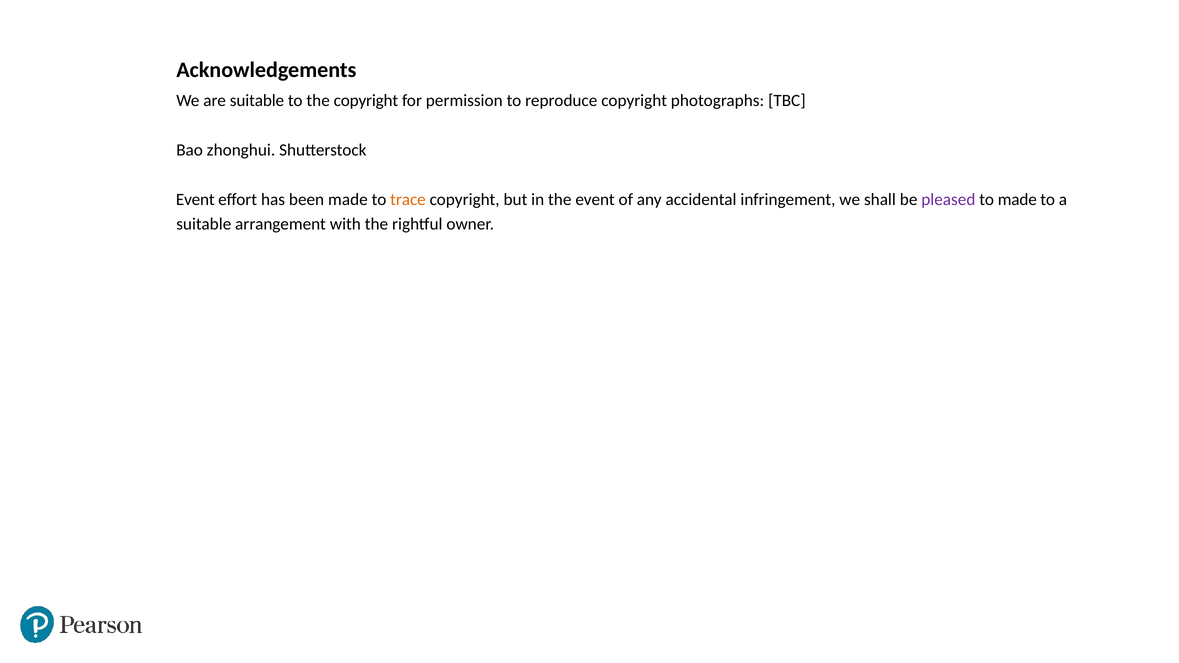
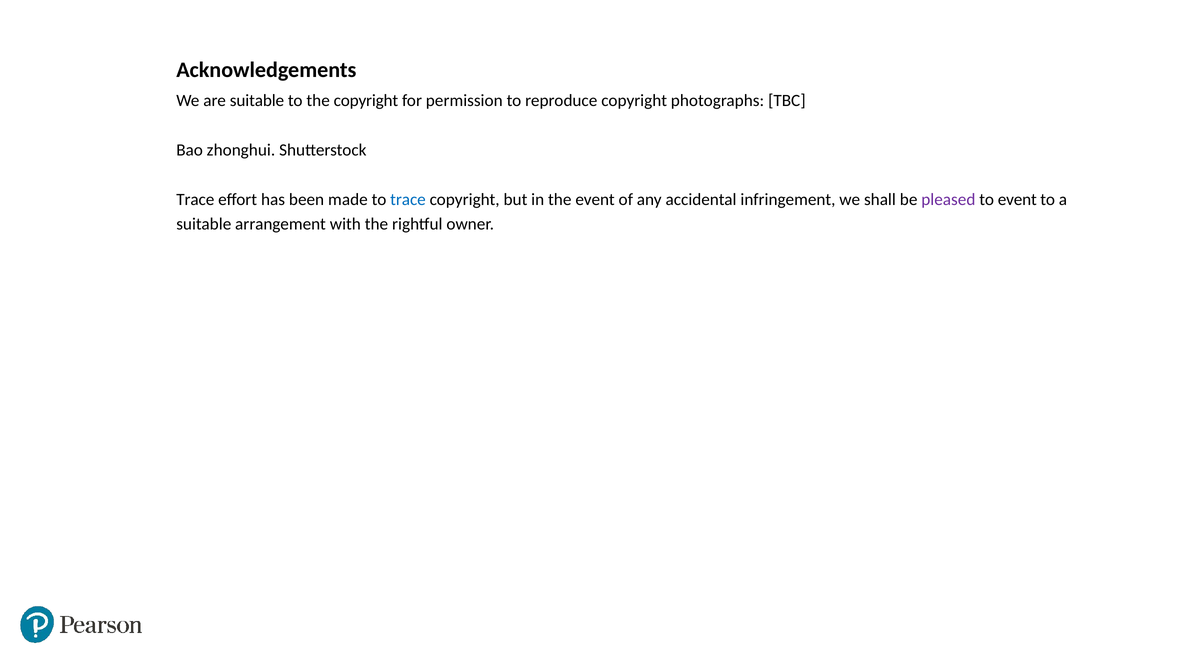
Event: Event -> Trace (195, 199)
trace colour: orange -> blue (408, 199)
to made: made -> event (1017, 199)
